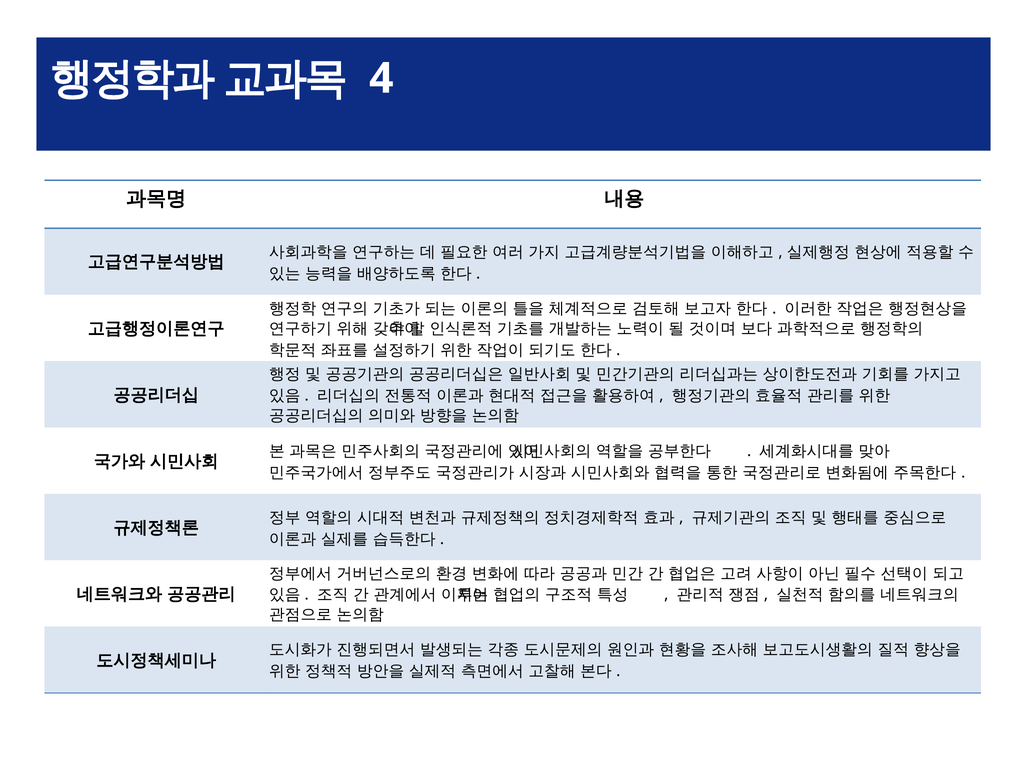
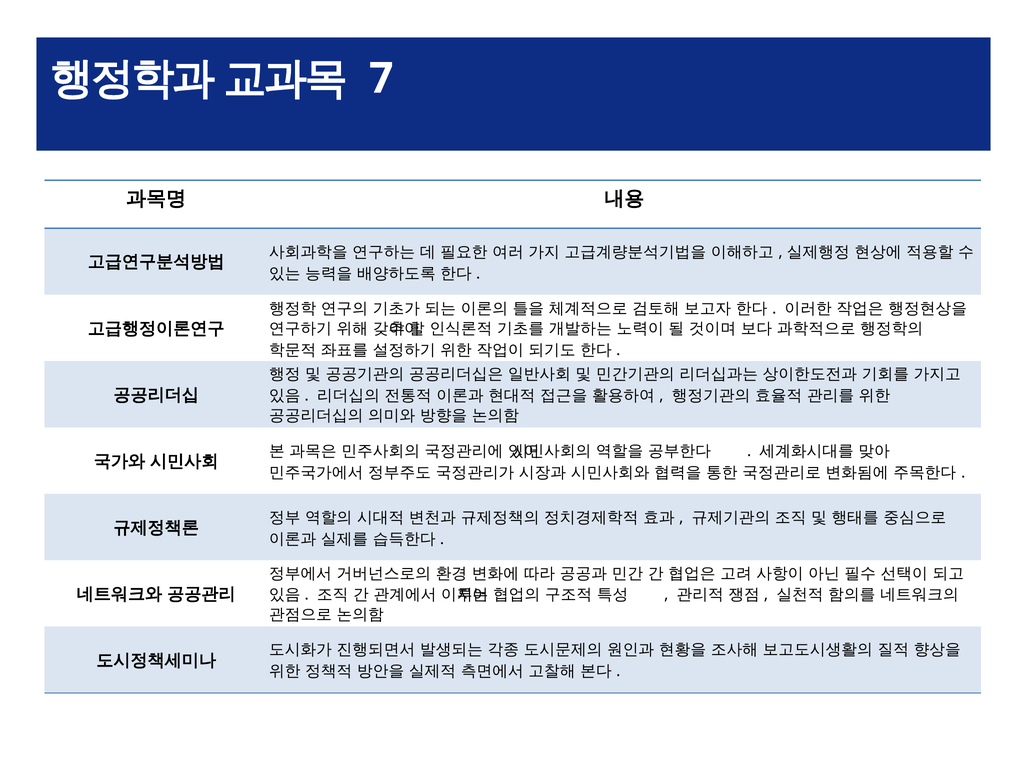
4: 4 -> 7 (381, 78)
